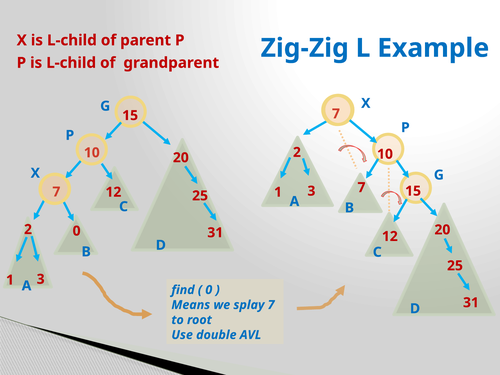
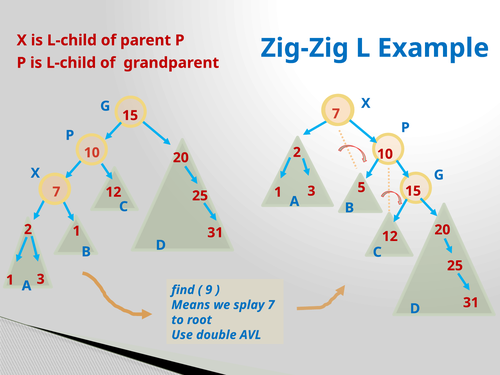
1 7: 7 -> 5 (361, 188)
0: 0 -> 1 (77, 231)
0: 0 -> 9 (209, 290)
